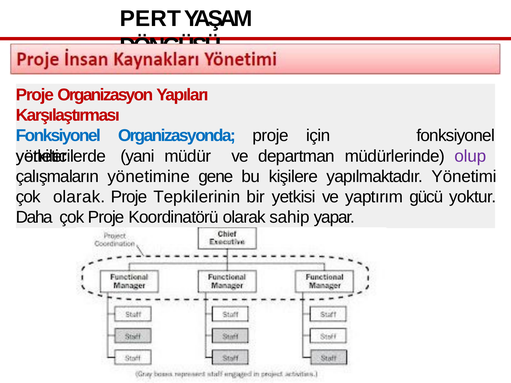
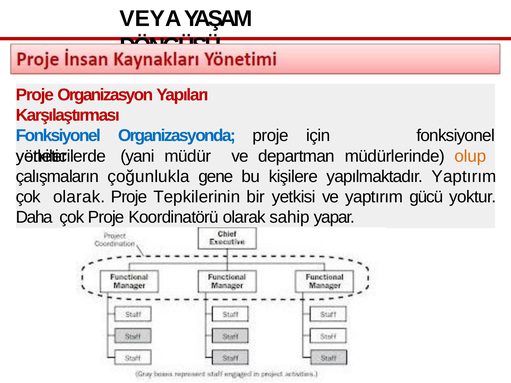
PERT: PERT -> VEYA (150, 19)
olup colour: purple -> orange (470, 156)
yönetimine: yönetimine -> çoğunlukla (149, 177)
yapılmaktadır Yönetimi: Yönetimi -> Yaptırım (464, 177)
